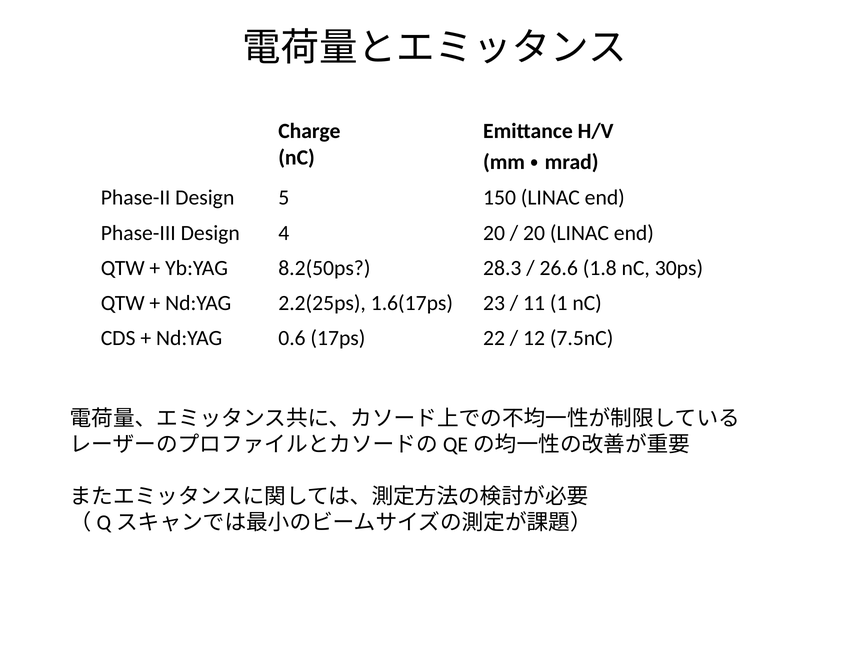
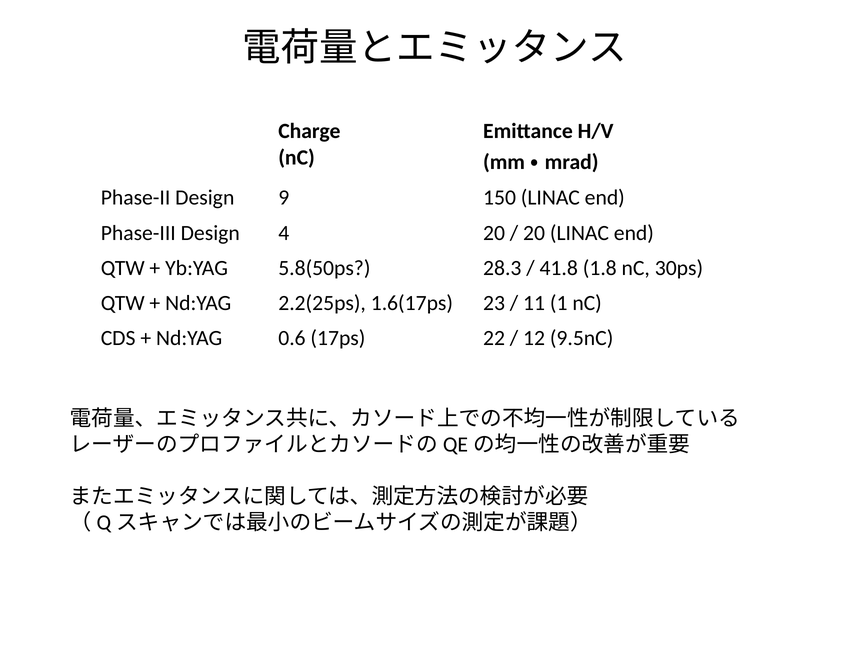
5: 5 -> 9 (284, 198)
8.2(50ps: 8.2(50ps -> 5.8(50ps (324, 268)
26.6: 26.6 -> 41.8 (559, 268)
7.5nC: 7.5nC -> 9.5nC (582, 338)
